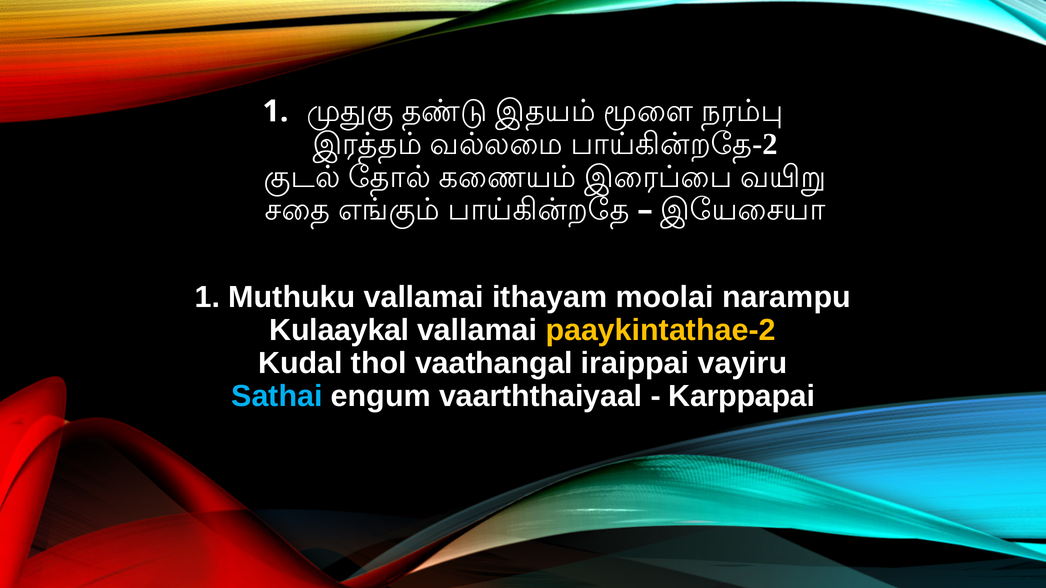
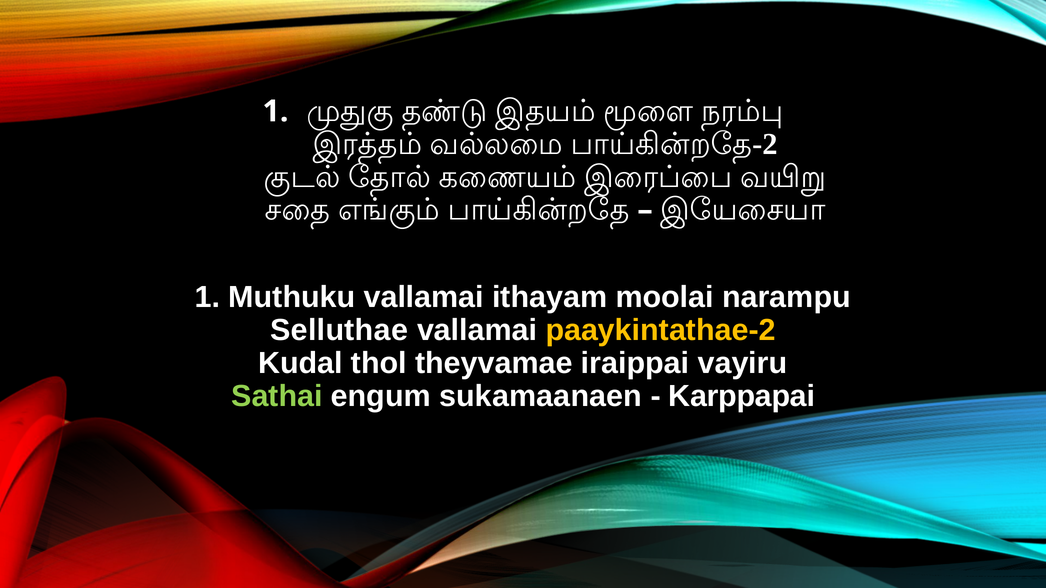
Kulaaykal: Kulaaykal -> Selluthae (339, 331)
vaathangal: vaathangal -> theyvamae (494, 363)
Sathai colour: light blue -> light green (277, 396)
vaarththaiyaal: vaarththaiyaal -> sukamaanaen (541, 396)
